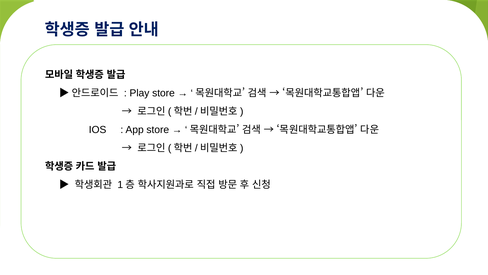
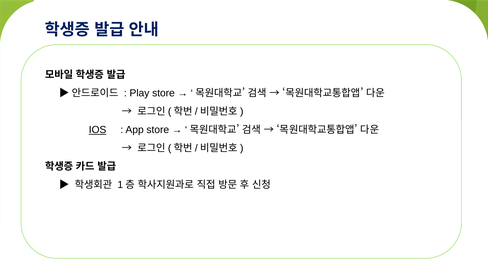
IOS underline: none -> present (98, 130)
